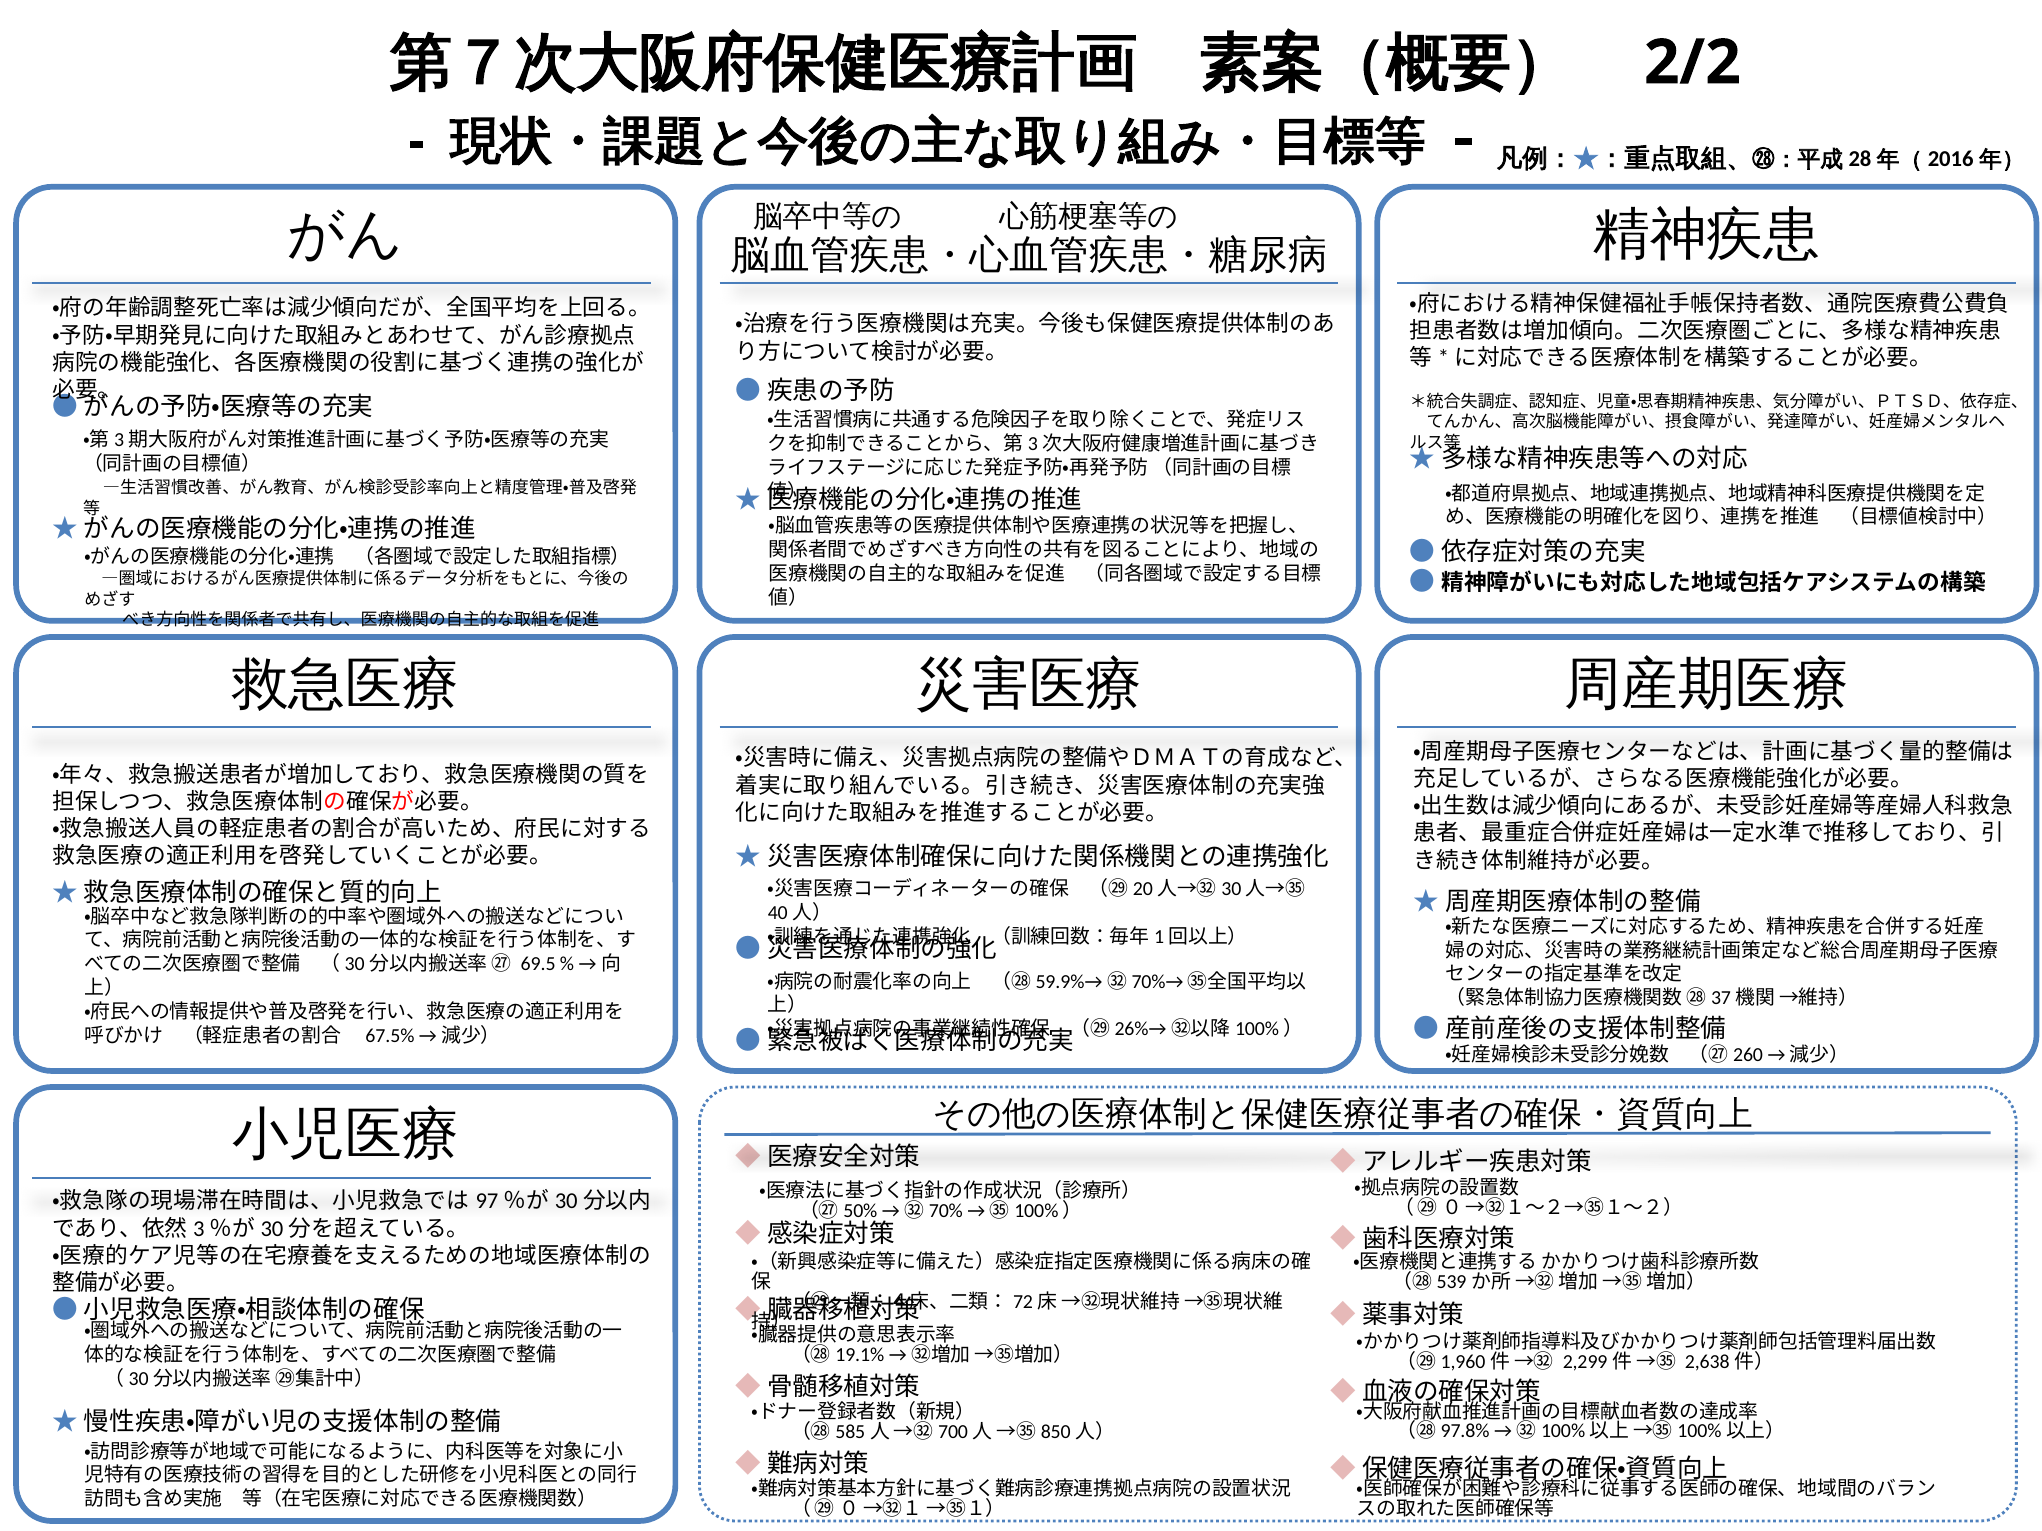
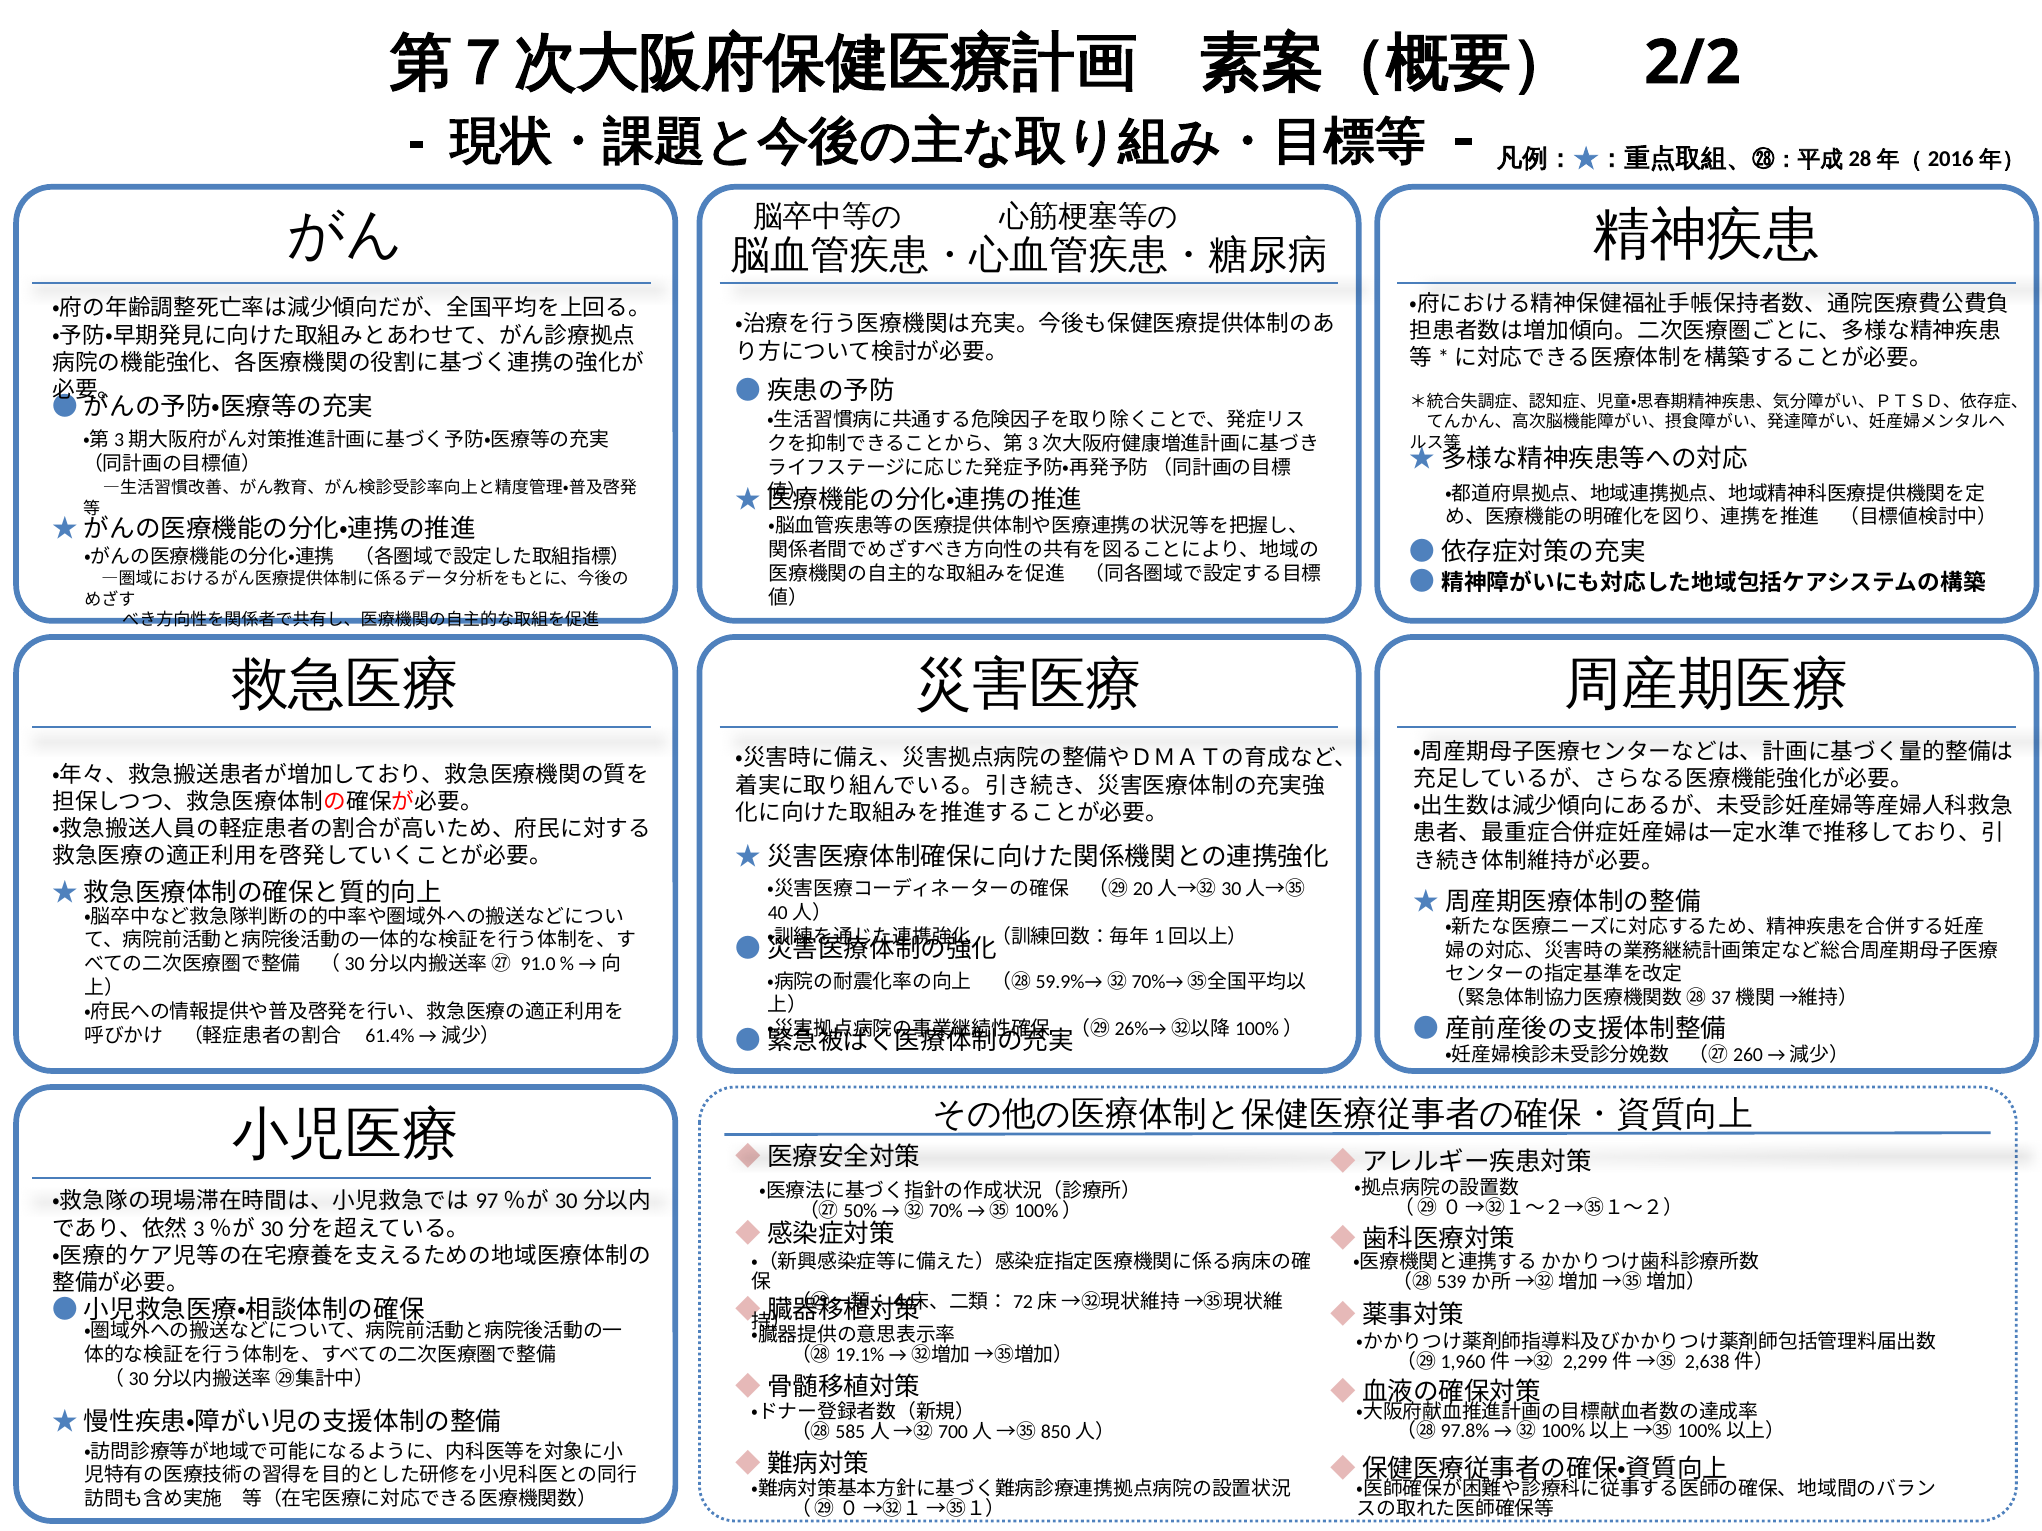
69.5: 69.5 -> 91.0 (538, 964)
67.5%: 67.5% -> 61.4% (390, 1036)
